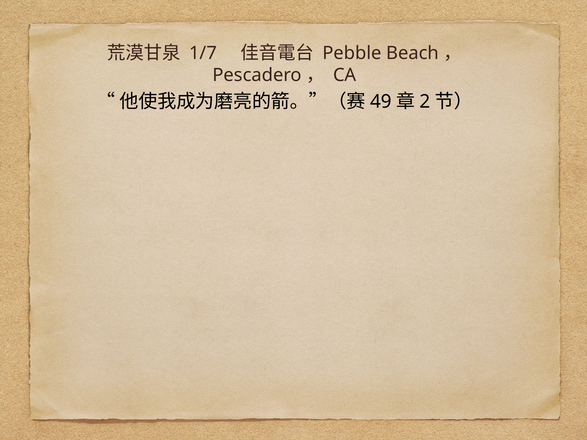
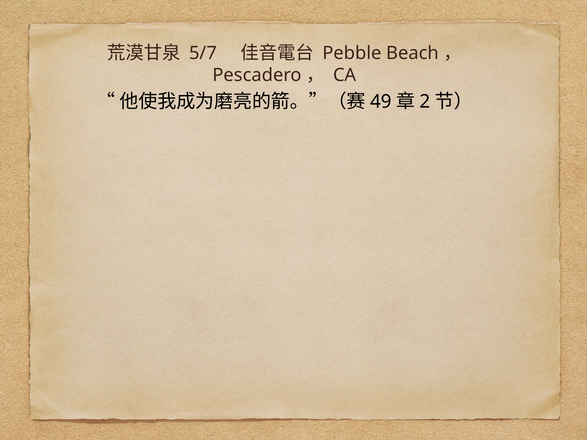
1/7: 1/7 -> 5/7 (203, 53)
